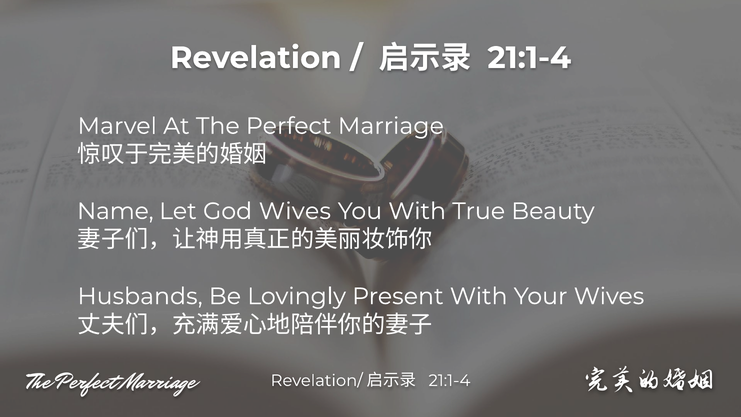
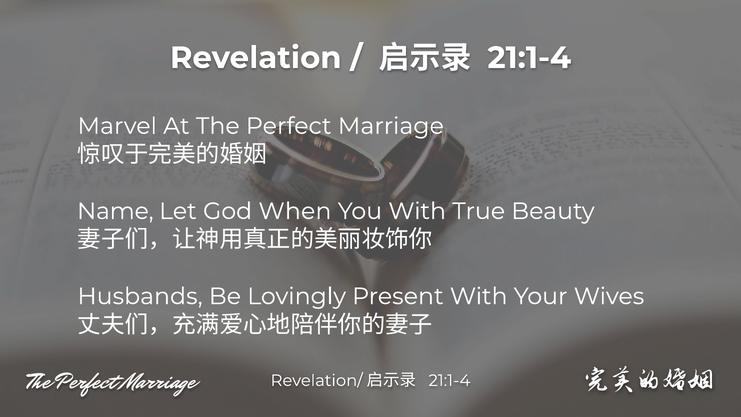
God Wives: Wives -> When (295, 211)
